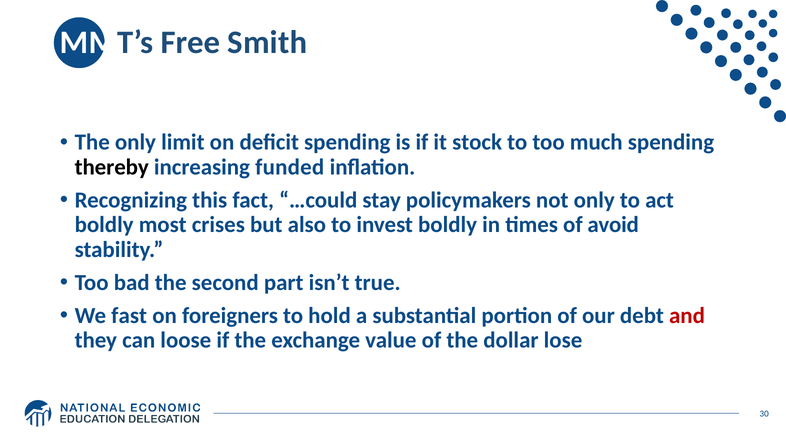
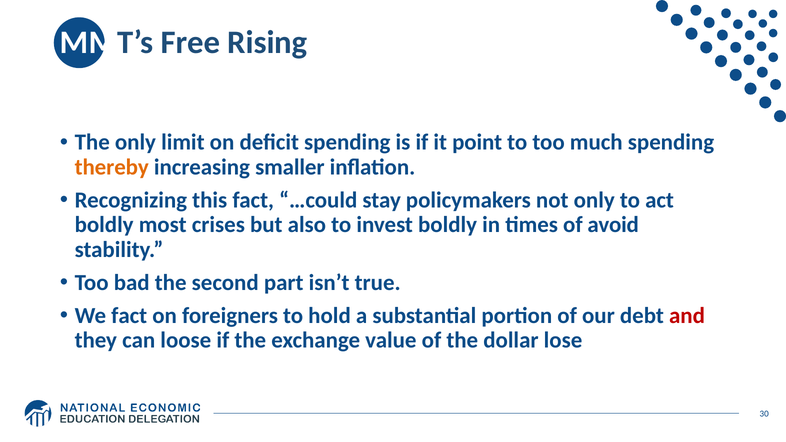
Smith: Smith -> Rising (267, 43)
stock: stock -> point (477, 142)
thereby colour: black -> orange (112, 167)
funded: funded -> smaller (290, 167)
We fast: fast -> fact (129, 316)
